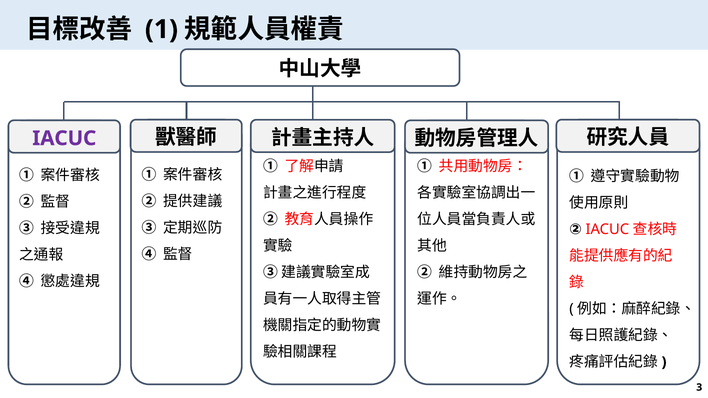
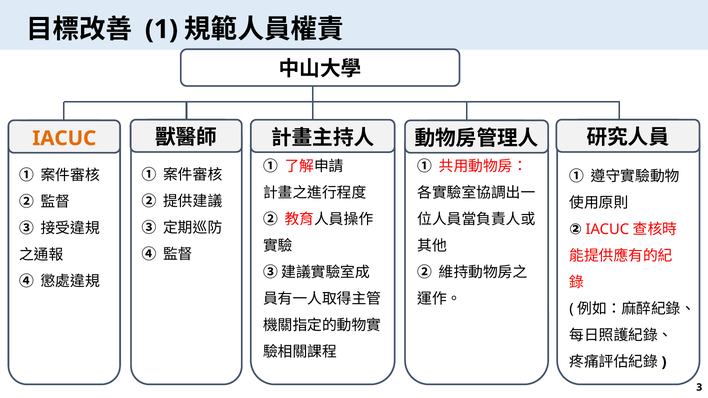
IACUC colour: purple -> orange (64, 138)
